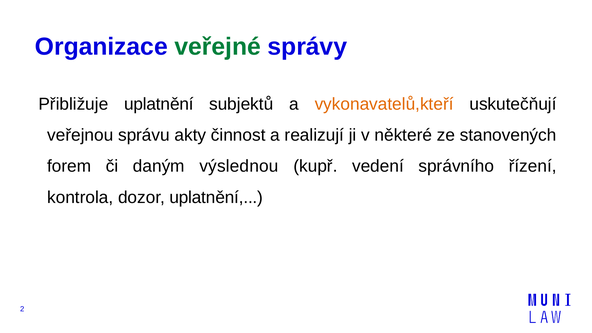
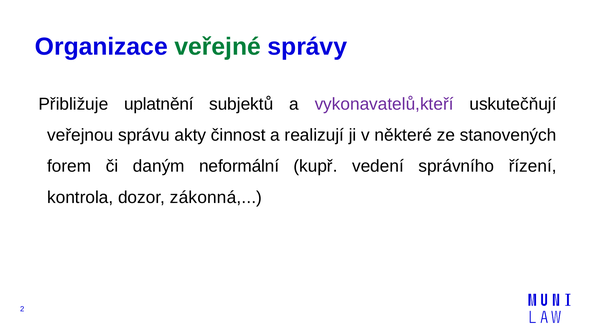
vykonavatelů,kteří colour: orange -> purple (384, 104)
výslednou: výslednou -> neformální (239, 166)
dozor uplatnění: uplatnění -> zákonná (216, 197)
